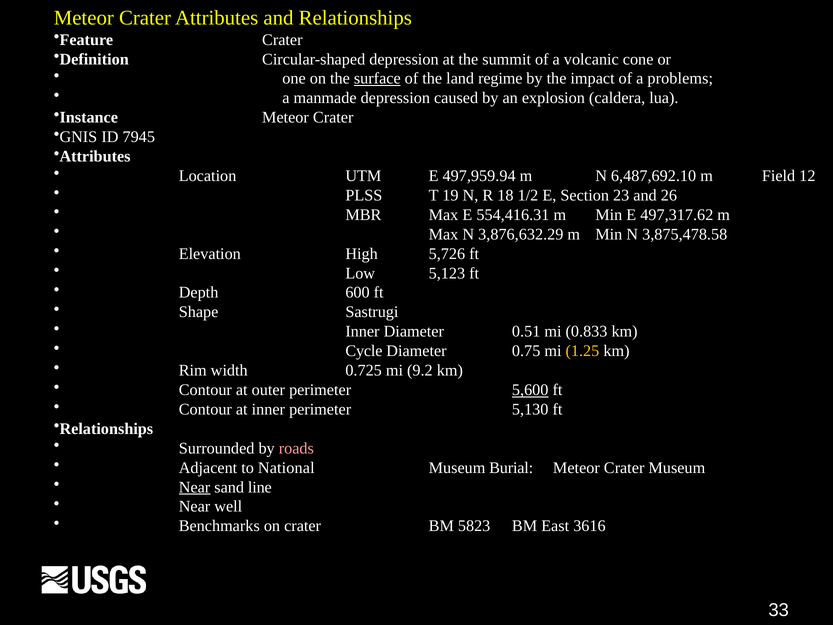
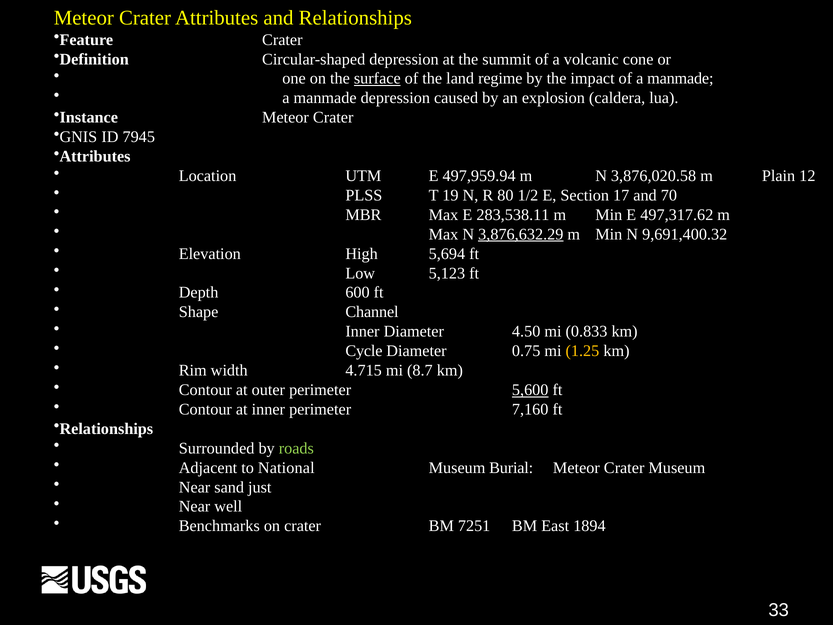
of a problems: problems -> manmade (680, 79)
6,487,692.10: 6,487,692.10 -> 3,876,020.58 (654, 176)
Field: Field -> Plain (779, 176)
18: 18 -> 80 (505, 195)
23: 23 -> 17 (621, 195)
26: 26 -> 70 (669, 195)
554,416.31: 554,416.31 -> 283,538.11 (513, 215)
3,876,632.29 underline: none -> present (521, 234)
3,875,478.58: 3,875,478.58 -> 9,691,400.32 (685, 234)
5,726: 5,726 -> 5,694 (447, 254)
Sastrugi: Sastrugi -> Channel (372, 312)
0.51: 0.51 -> 4.50 (526, 331)
0.725: 0.725 -> 4.715 (364, 370)
9.2: 9.2 -> 8.7 (420, 370)
5,130: 5,130 -> 7,160 (530, 409)
roads colour: pink -> light green (296, 448)
Near underline: present -> none (195, 487)
line: line -> just (260, 487)
5823: 5823 -> 7251 (474, 526)
3616: 3616 -> 1894 (589, 526)
